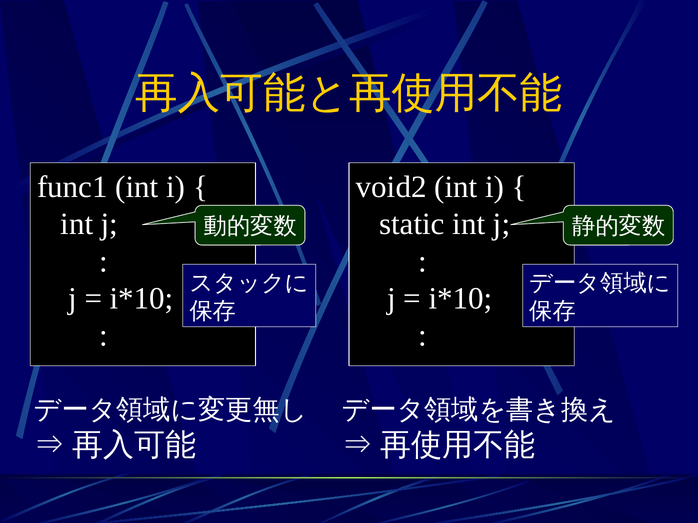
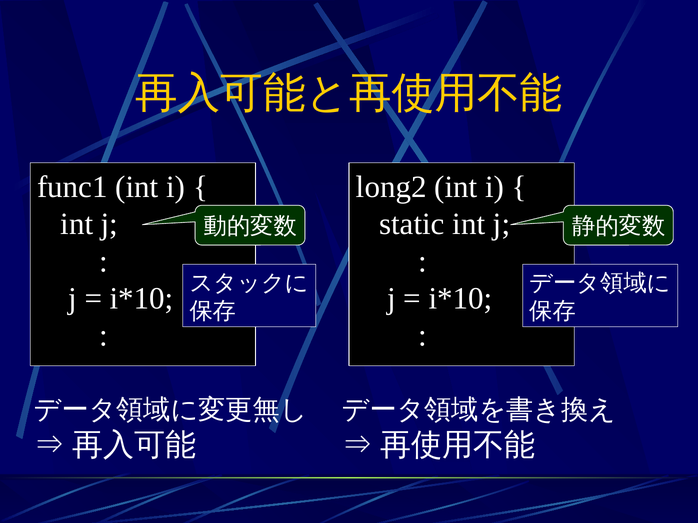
void2: void2 -> long2 (391, 187)
